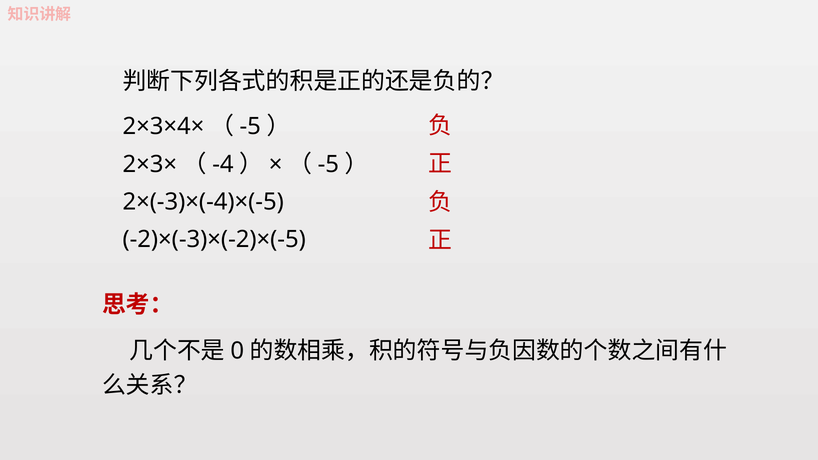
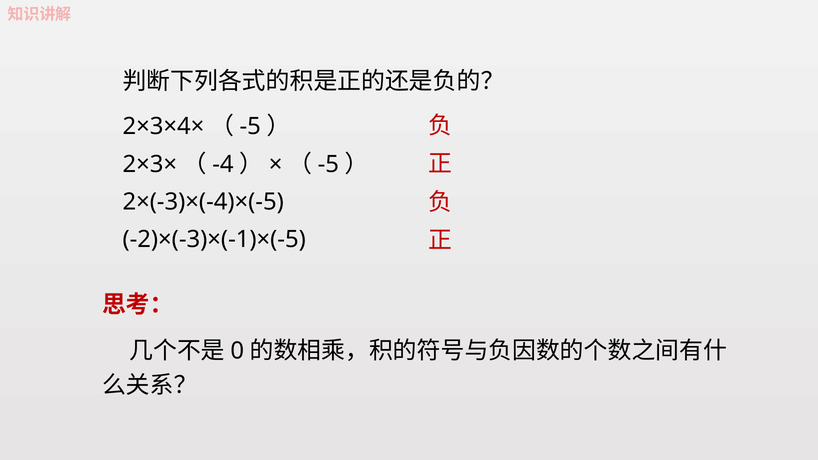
-2)×(-3)×(-2)×(-5: -2)×(-3)×(-2)×(-5 -> -2)×(-3)×(-1)×(-5 (214, 240)
